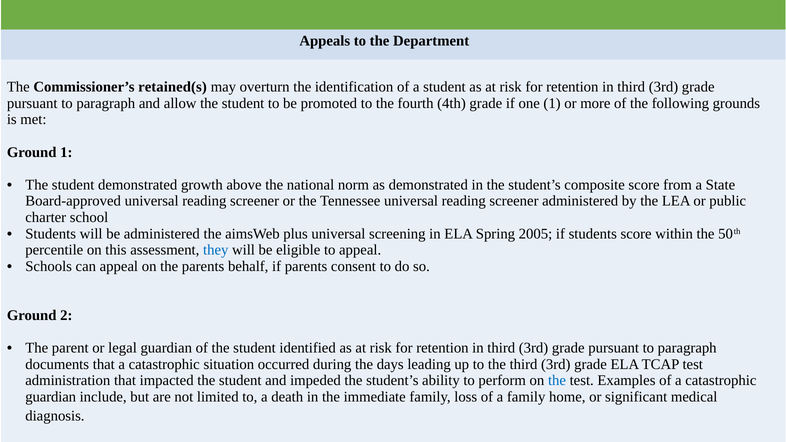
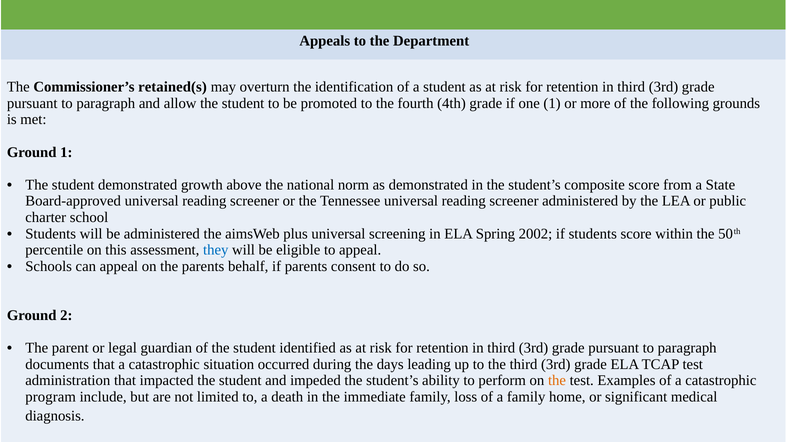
2005: 2005 -> 2002 (536, 234)
the colour: blue -> orange (557, 381)
guardian: guardian -> program (51, 397)
